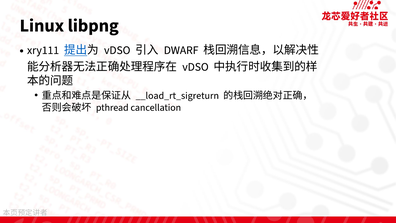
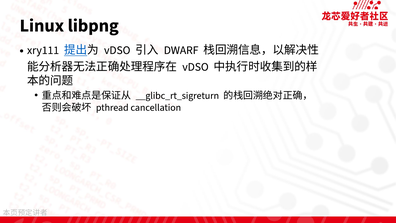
__load_rt_sigreturn: __load_rt_sigreturn -> __glibc_rt_sigreturn (177, 95)
